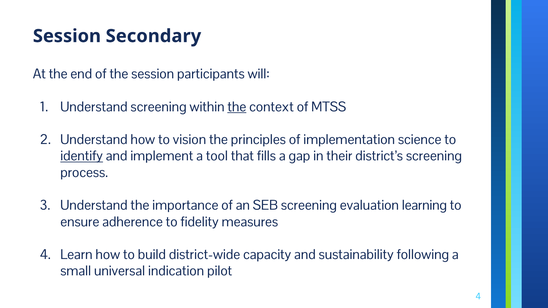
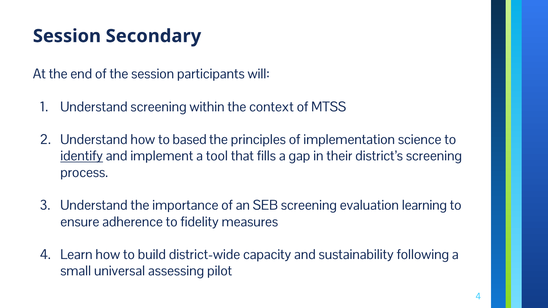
the underline: present -> none (237, 107)
vision: vision -> based (190, 140)
indication: indication -> assessing (176, 271)
